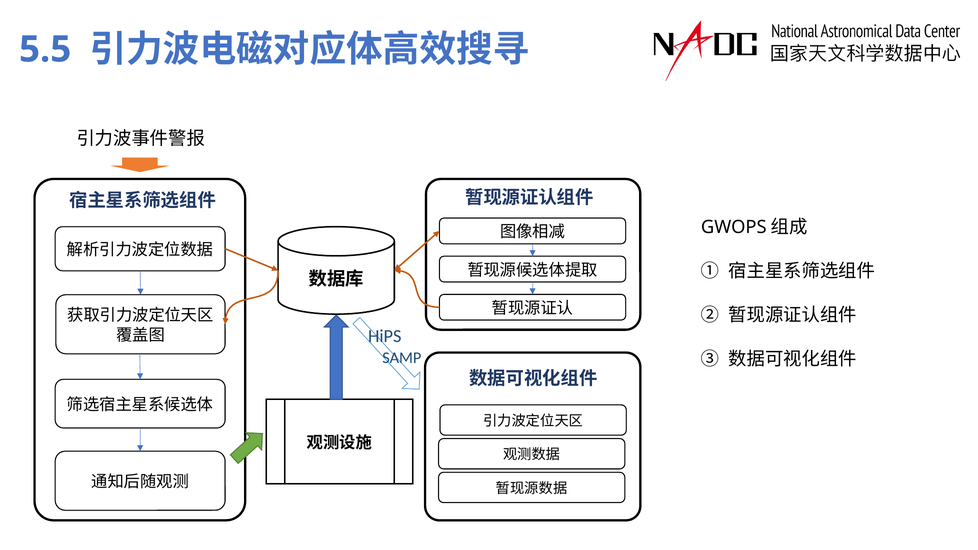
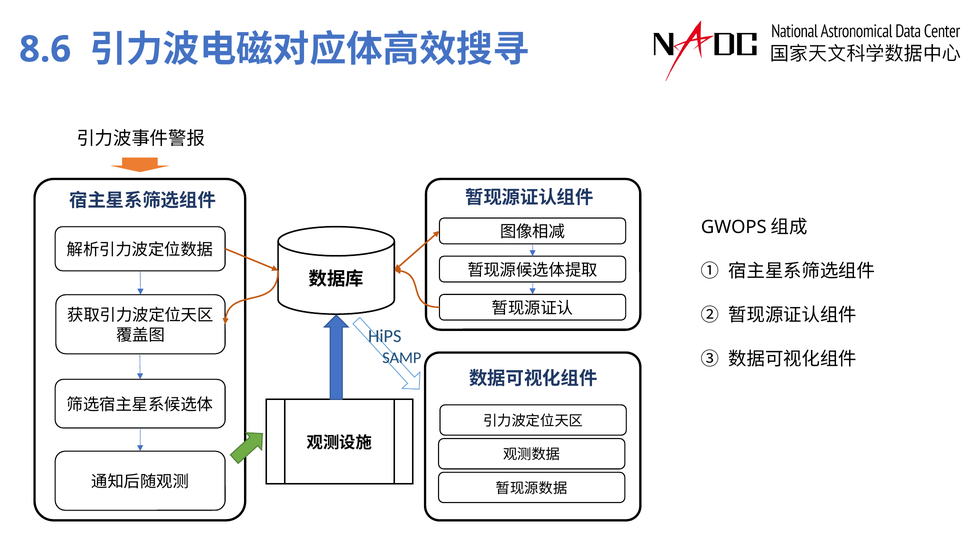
5.5: 5.5 -> 8.6 (45, 49)
